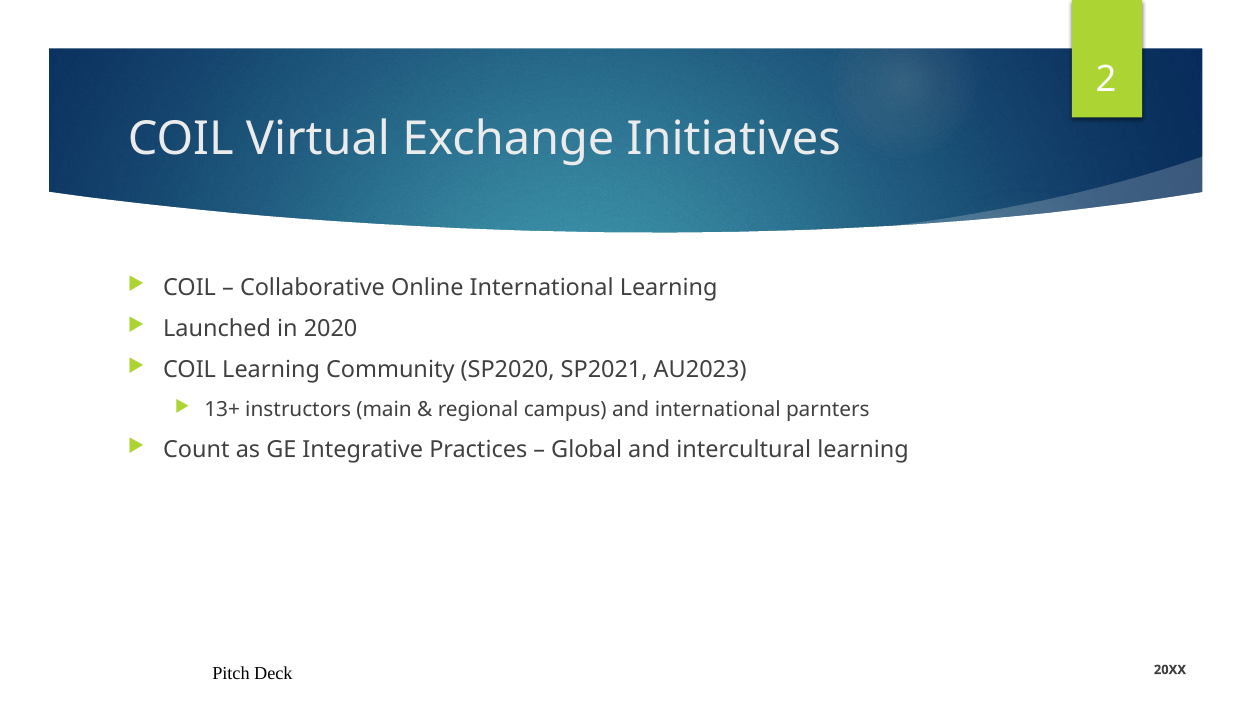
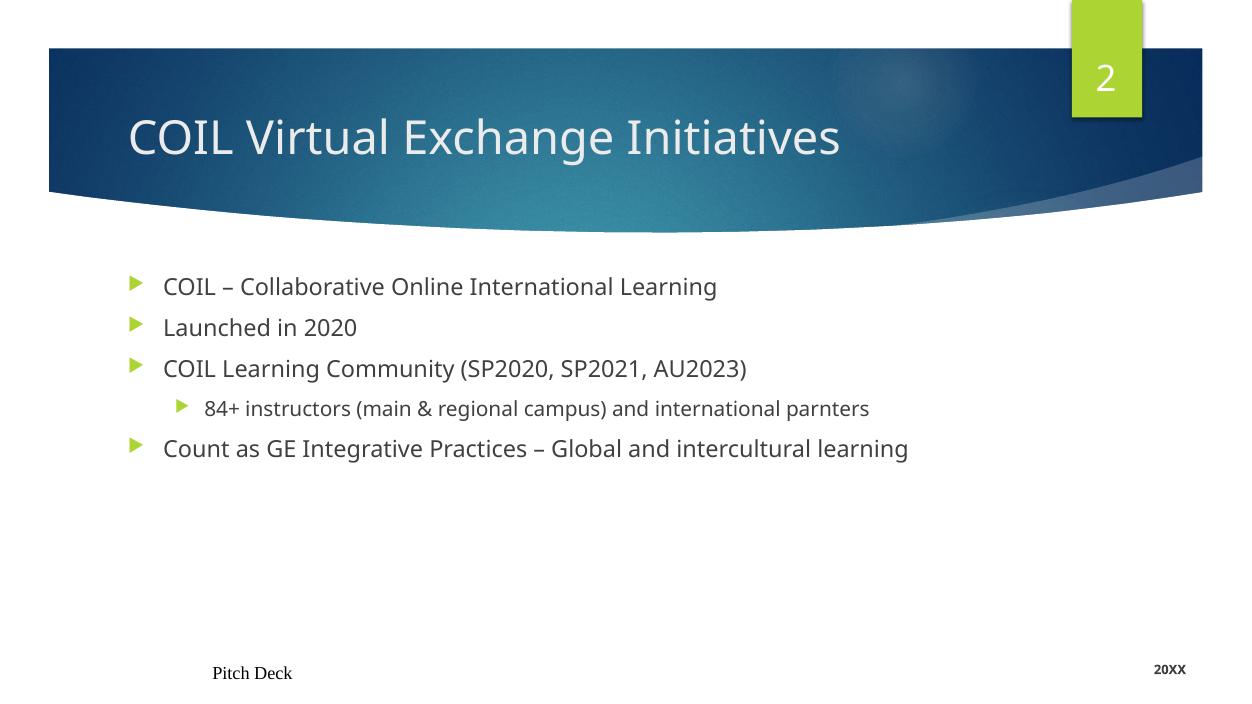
13+: 13+ -> 84+ (222, 410)
